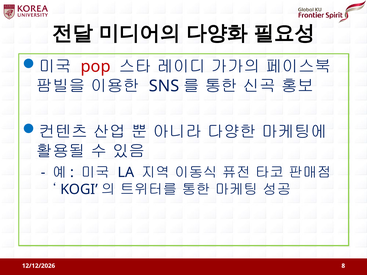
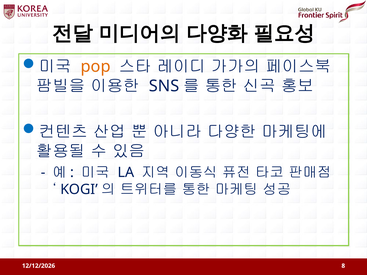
pop colour: red -> orange (96, 67)
